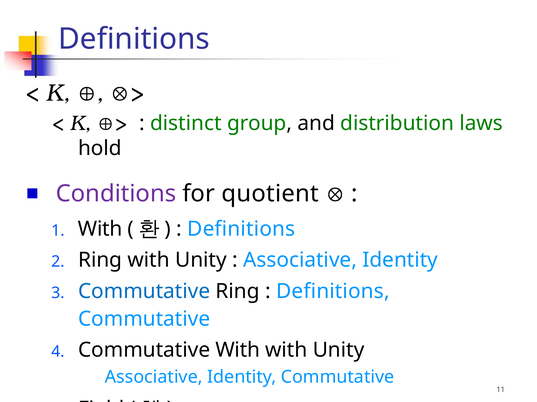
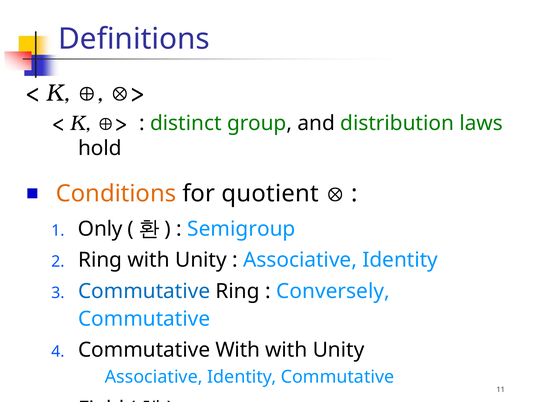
Conditions colour: purple -> orange (116, 194)
With: With -> Only (100, 229)
Definitions: Definitions -> Semigroup (241, 229)
Definitions: Definitions -> Conversely (333, 292)
